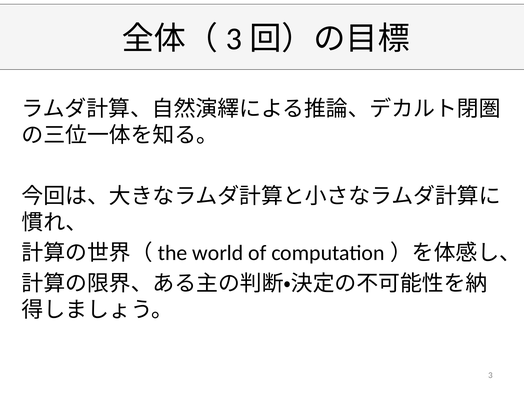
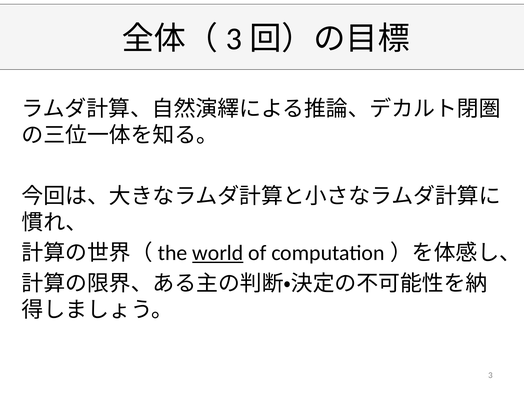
world underline: none -> present (218, 253)
